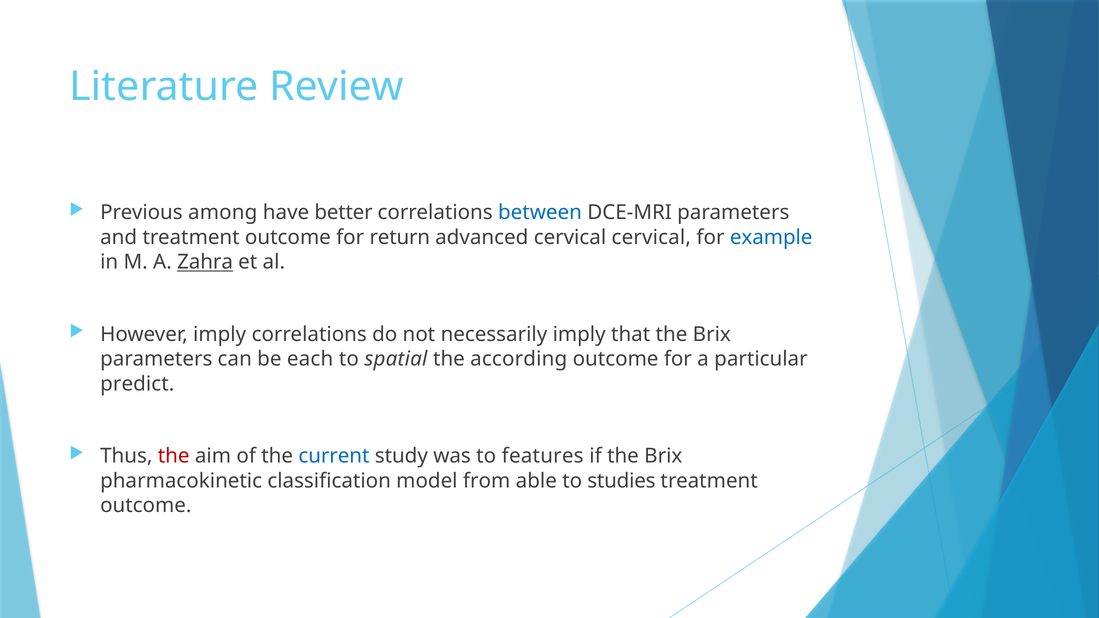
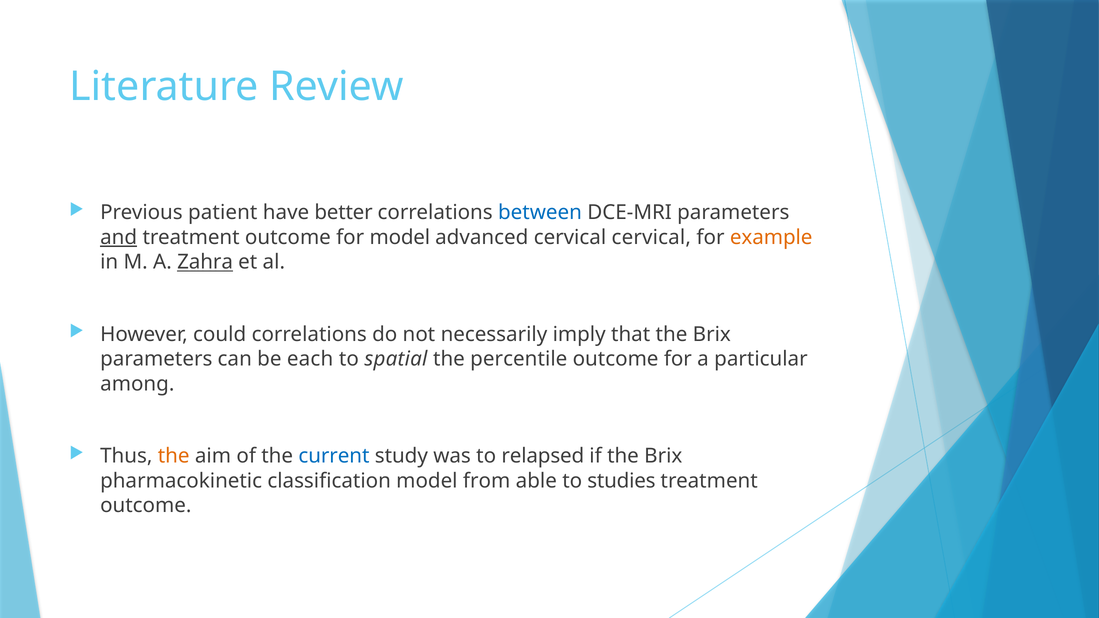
among: among -> patient (223, 213)
and underline: none -> present (119, 237)
for return: return -> model (400, 237)
example colour: blue -> orange (771, 237)
However imply: imply -> could (220, 335)
according: according -> percentile (519, 359)
predict: predict -> among (137, 384)
the colour: red -> orange (174, 456)
features: features -> relapsed (543, 456)
